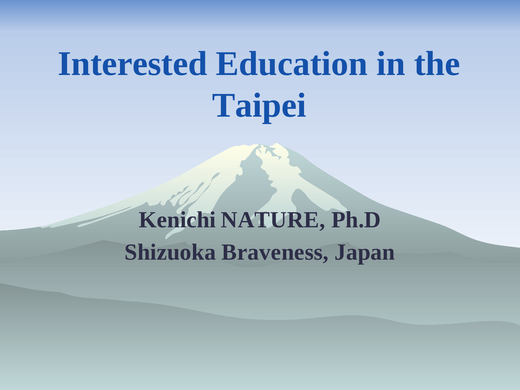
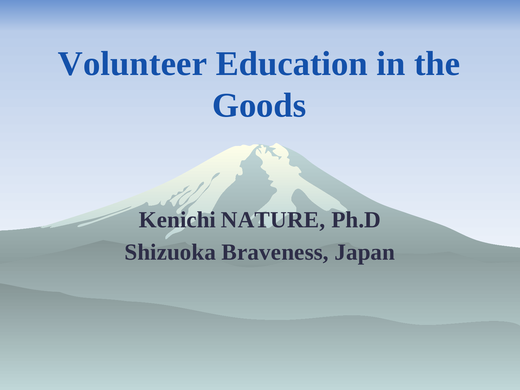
Interested: Interested -> Volunteer (132, 64)
Taipei: Taipei -> Goods (259, 105)
